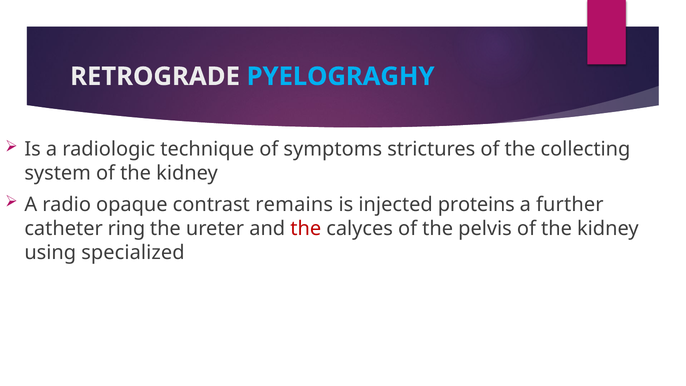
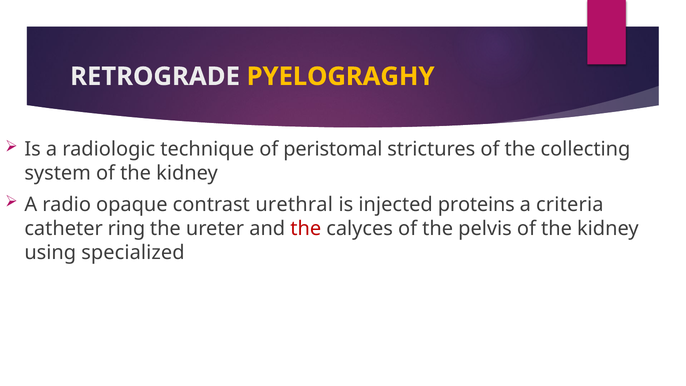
PYELOGRAGHY colour: light blue -> yellow (341, 76)
symptoms: symptoms -> peristomal (333, 149)
remains: remains -> urethral (294, 204)
further: further -> criteria (570, 204)
